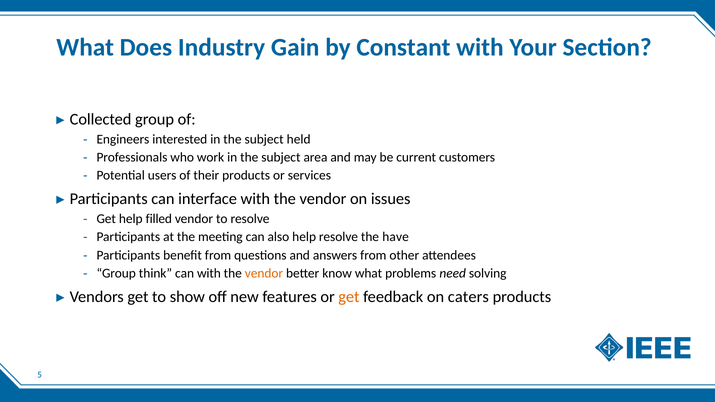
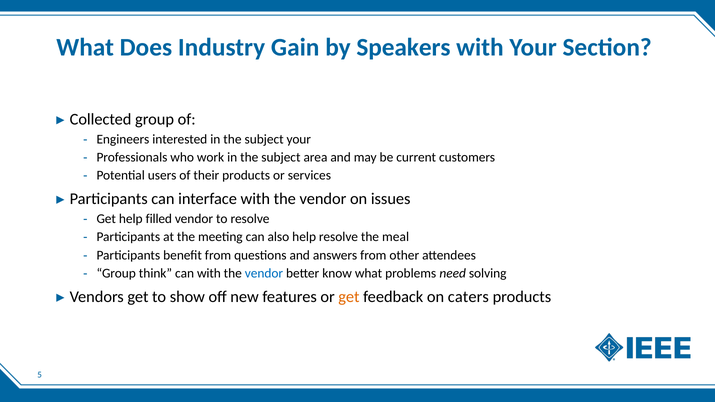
Constant: Constant -> Speakers (403, 48)
subject held: held -> your (299, 139)
have: have -> meal (396, 237)
vendor colour: orange -> blue (264, 273)
